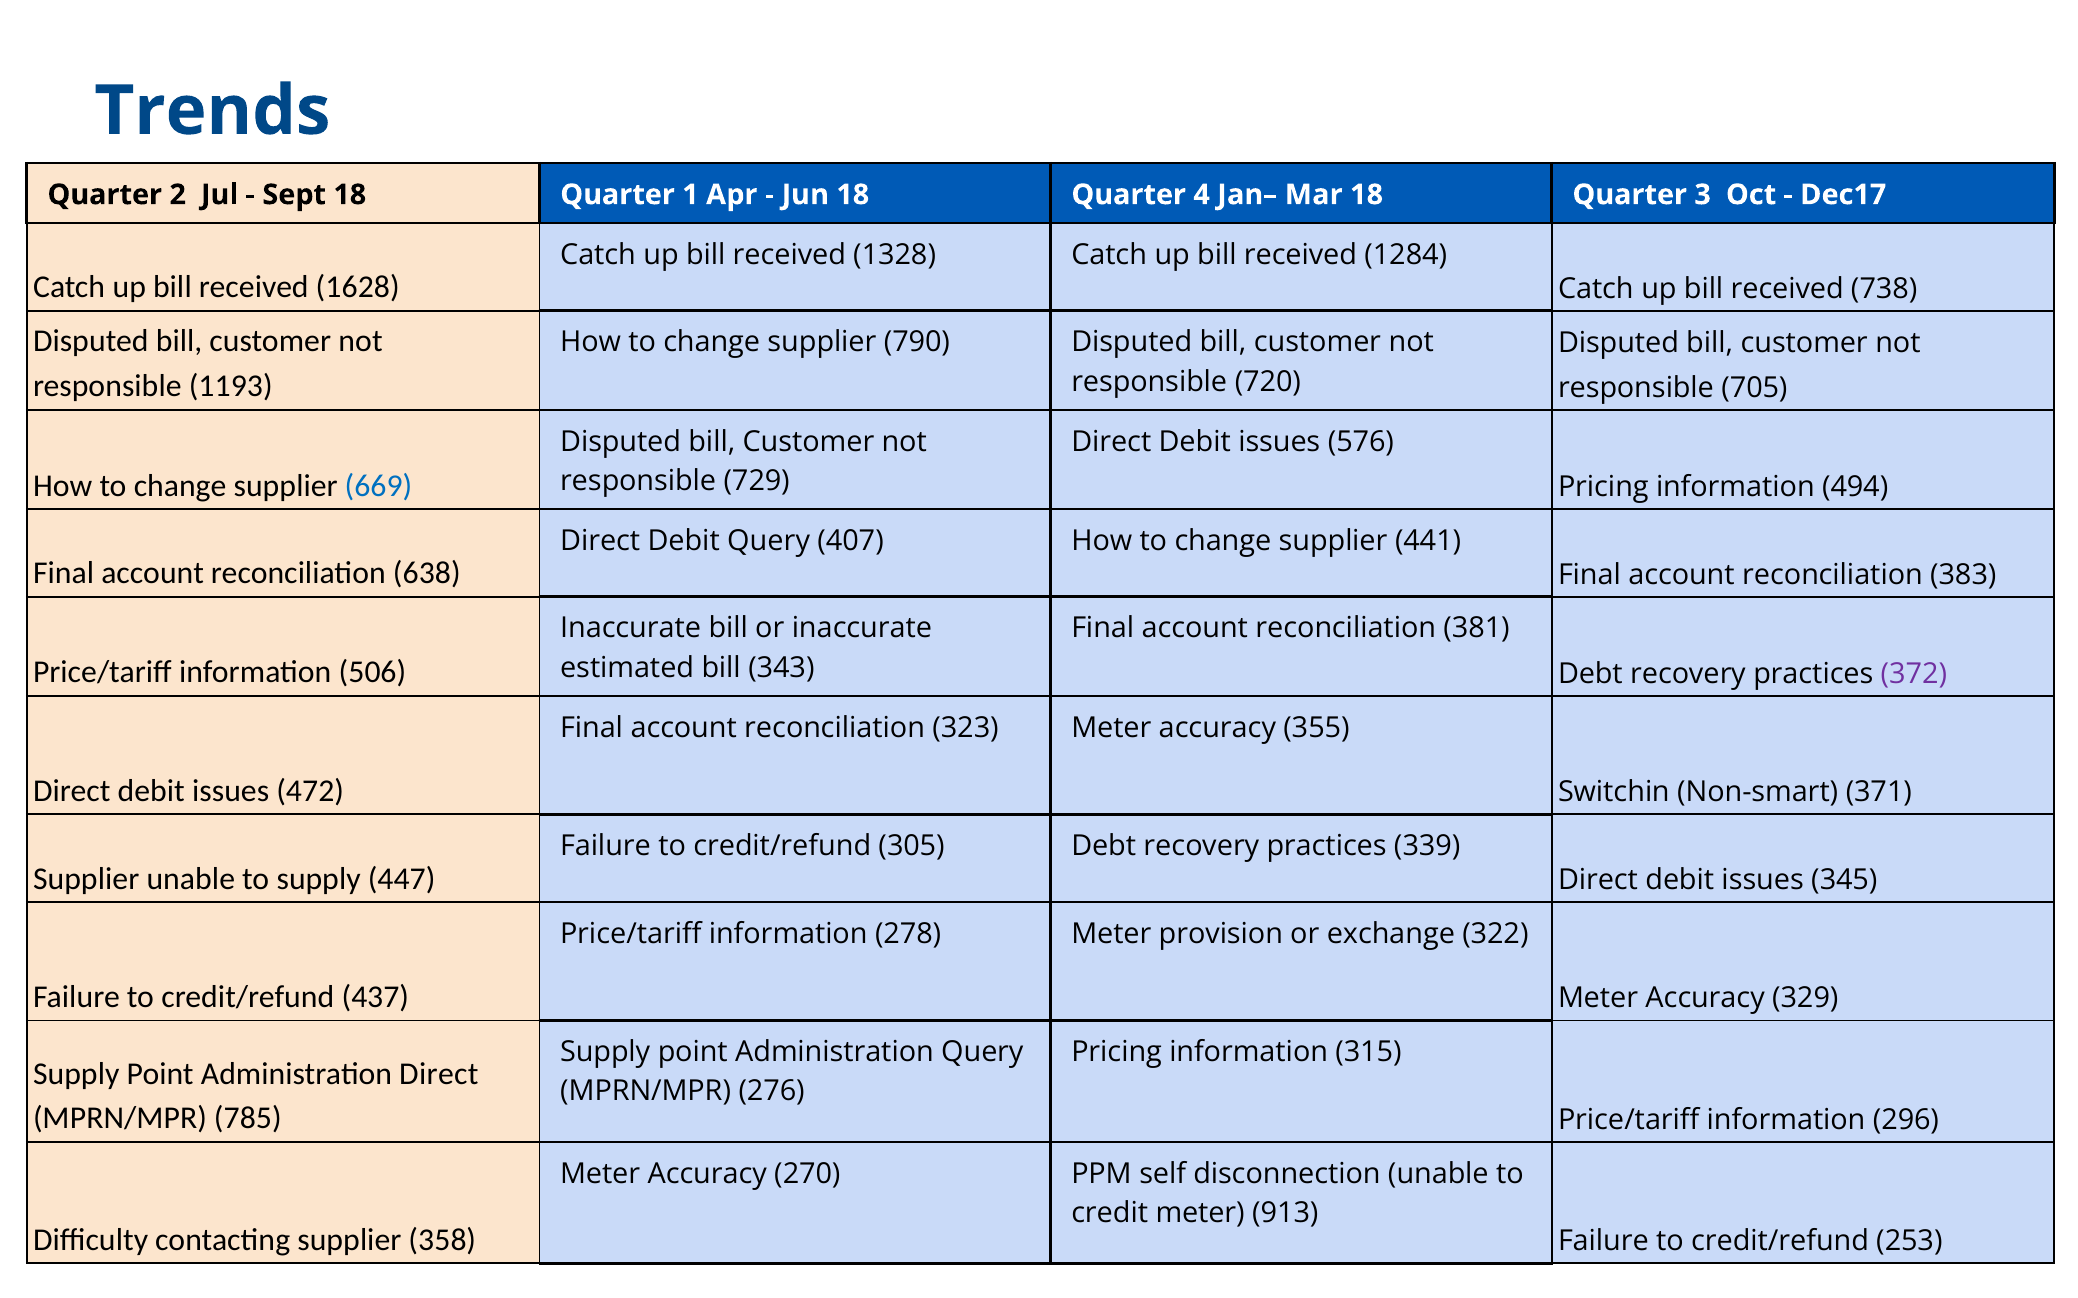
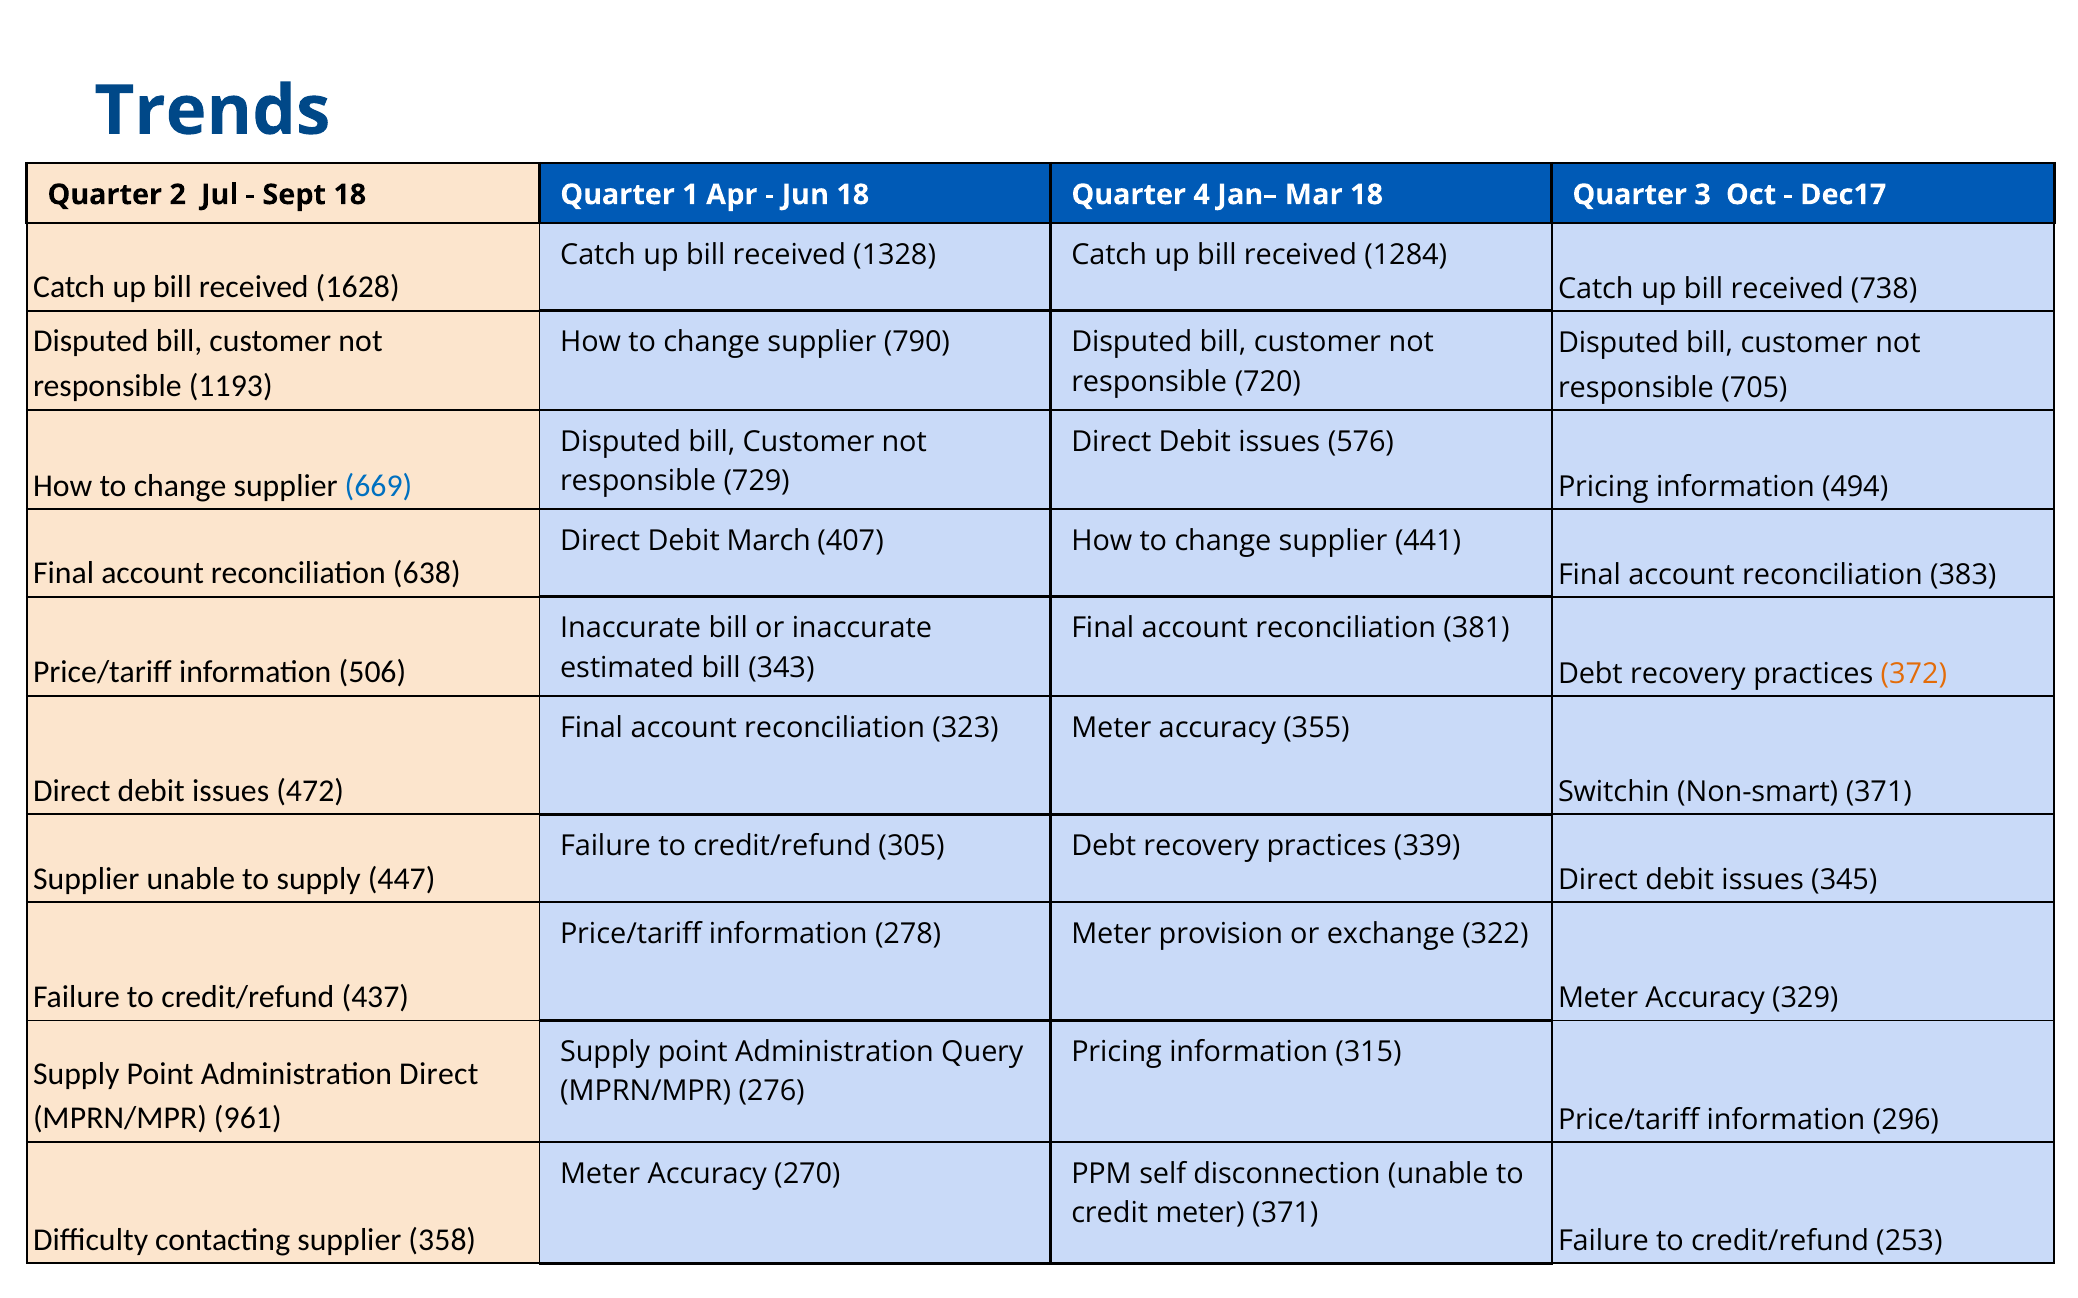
Debit Query: Query -> March (769, 541)
372 colour: purple -> orange (1914, 674)
785: 785 -> 961 (248, 1119)
meter 913: 913 -> 371 (1285, 1213)
